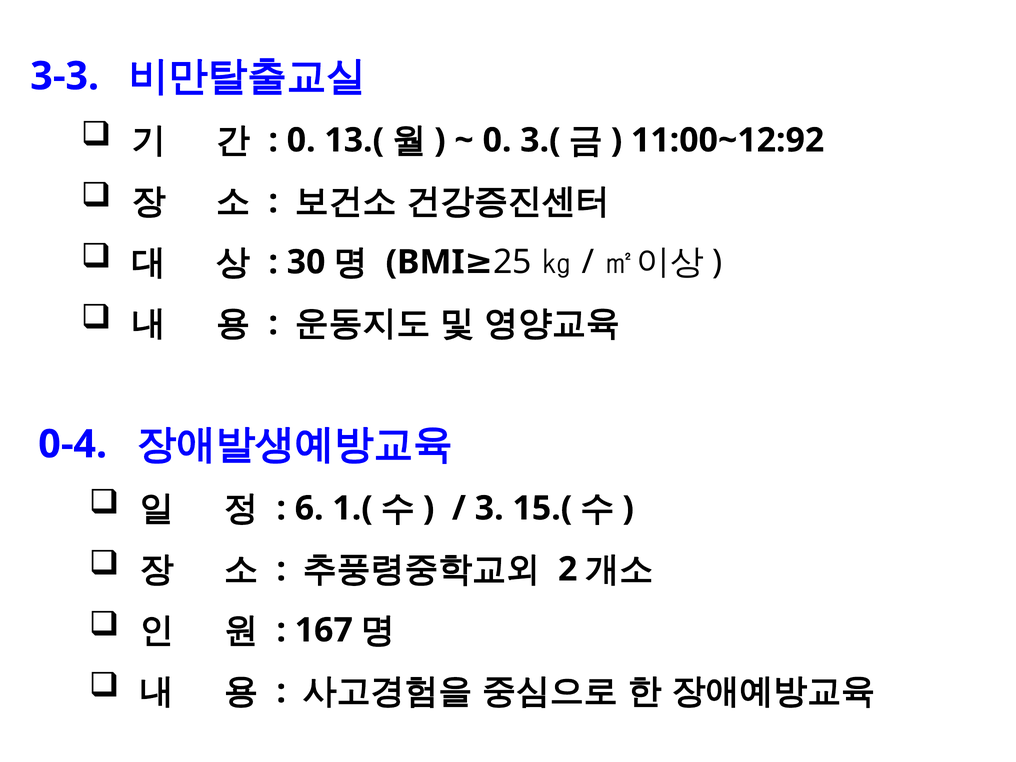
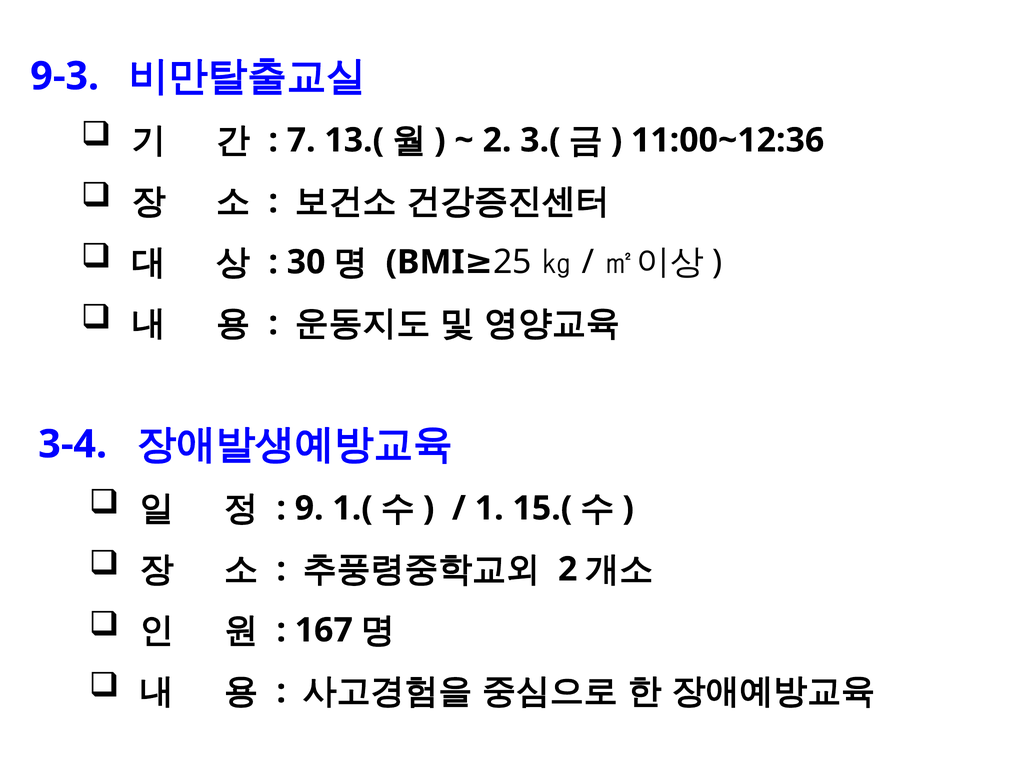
3-3: 3-3 -> 9-3 (65, 76)
0: 0 -> 7 (301, 140)
0: 0 -> 2 (497, 140)
11:00~12:92: 11:00~12:92 -> 11:00~12:36 (728, 140)
0-4: 0-4 -> 3-4 (73, 444)
6: 6 -> 9 (309, 508)
3: 3 -> 1 (489, 508)
